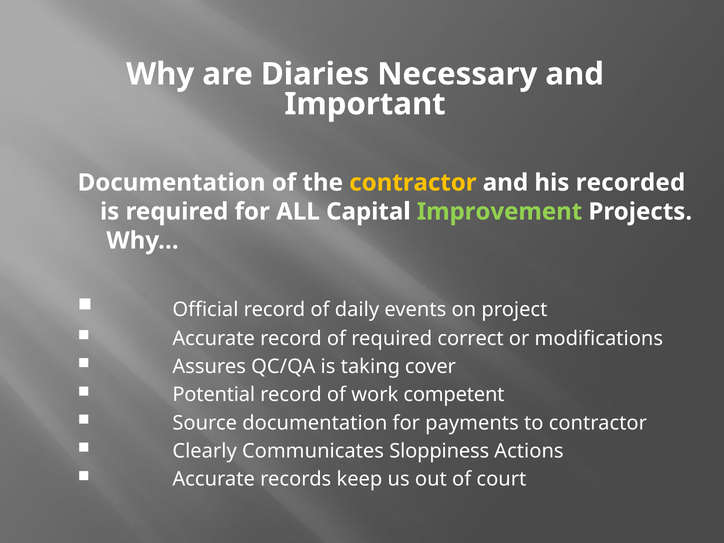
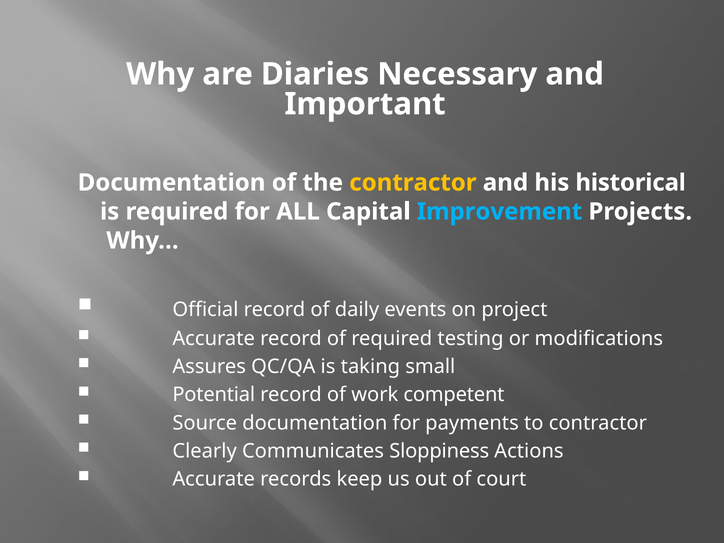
recorded: recorded -> historical (631, 183)
Improvement colour: light green -> light blue (499, 212)
correct: correct -> testing (470, 338)
cover: cover -> small (430, 367)
